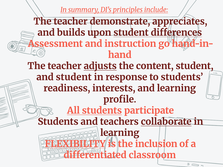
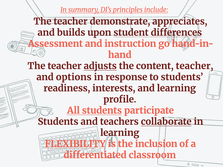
content student: student -> teacher (194, 66)
and student: student -> options (74, 77)
